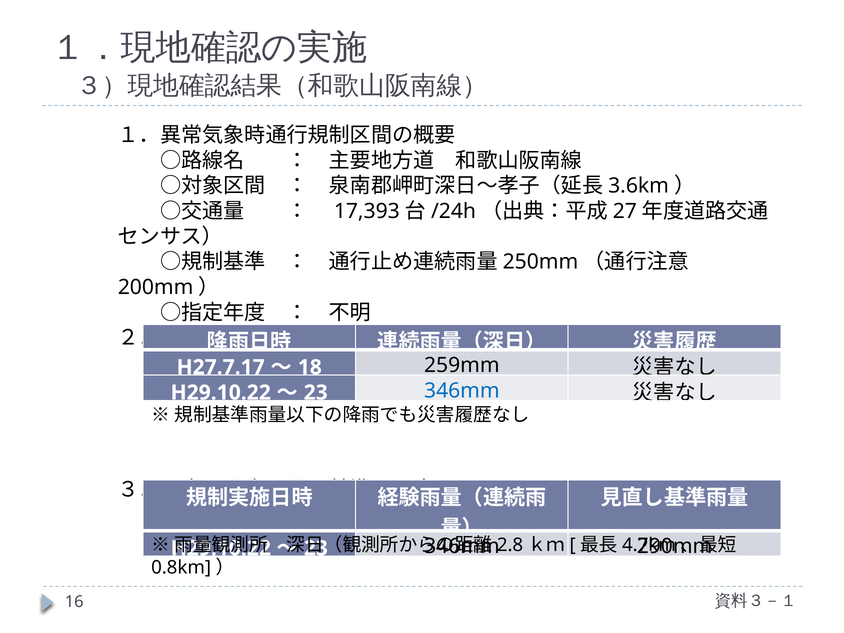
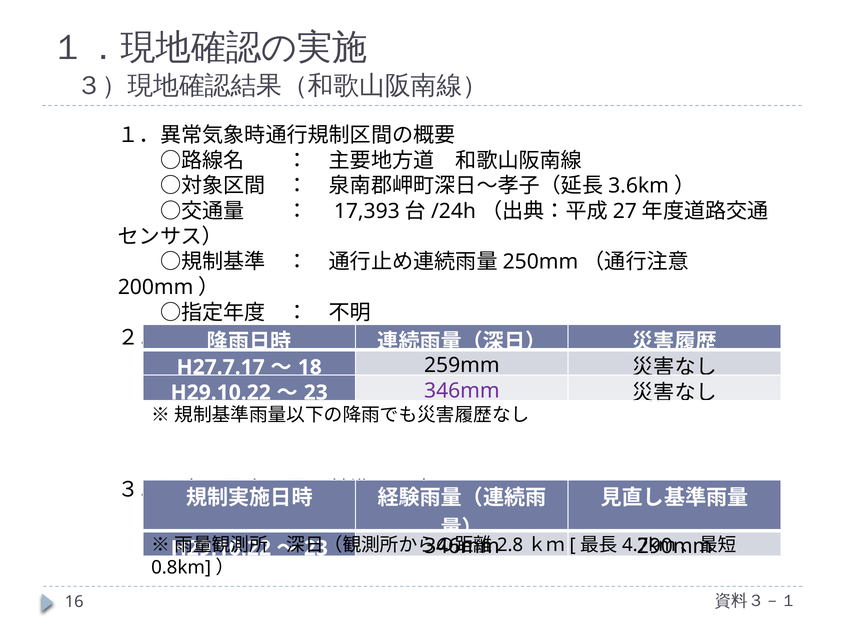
346mm colour: blue -> purple (462, 391)
